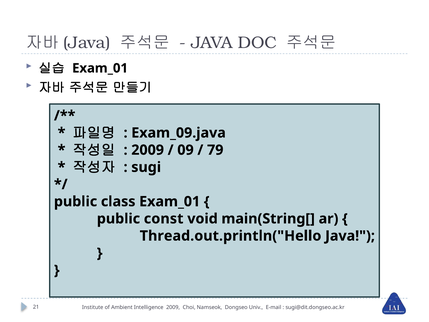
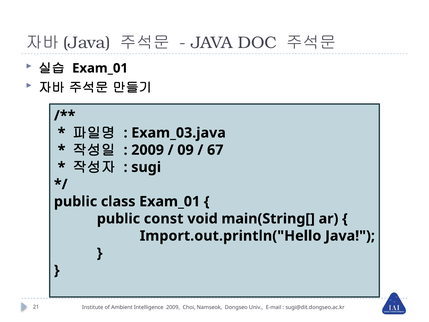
Exam_09.java: Exam_09.java -> Exam_03.java (179, 133)
79: 79 -> 67 (215, 150)
Thread.out.println("Hello: Thread.out.println("Hello -> Import.out.println("Hello (231, 236)
